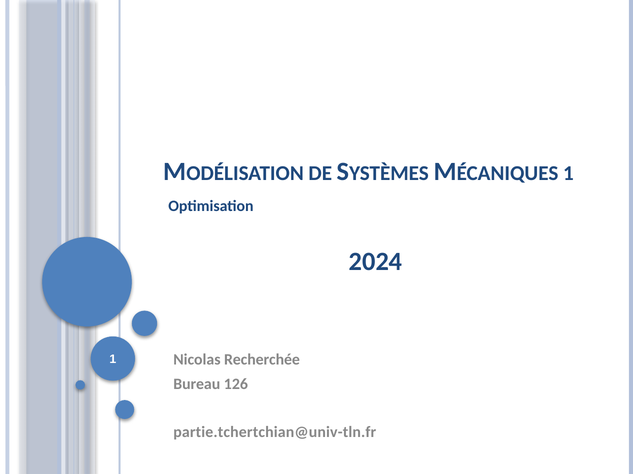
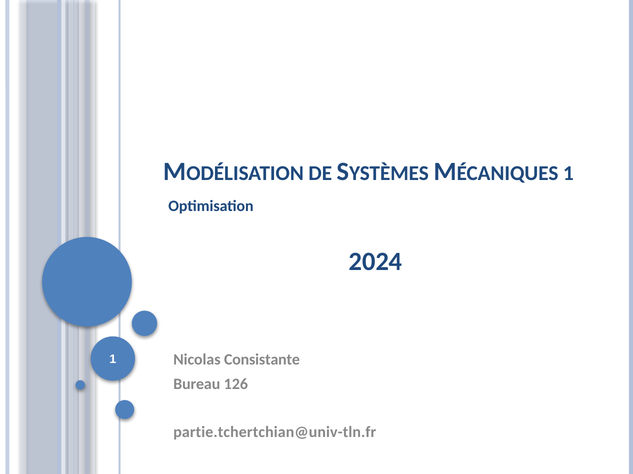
Recherchée: Recherchée -> Consistante (262, 360)
